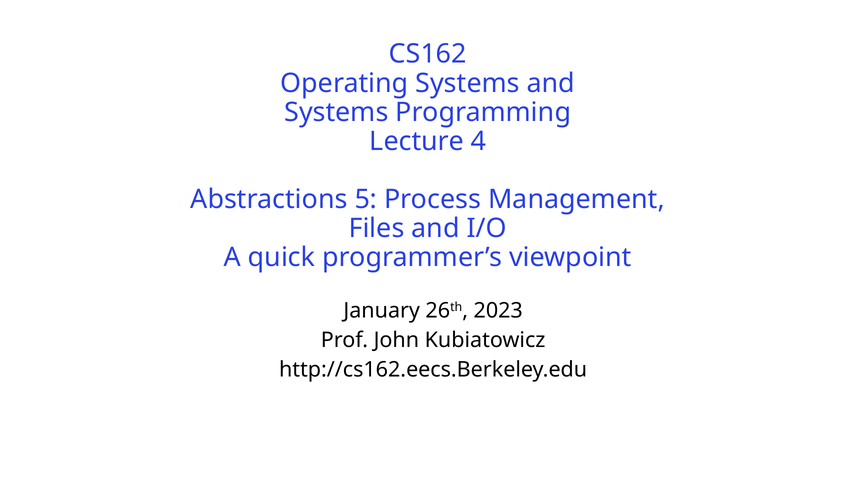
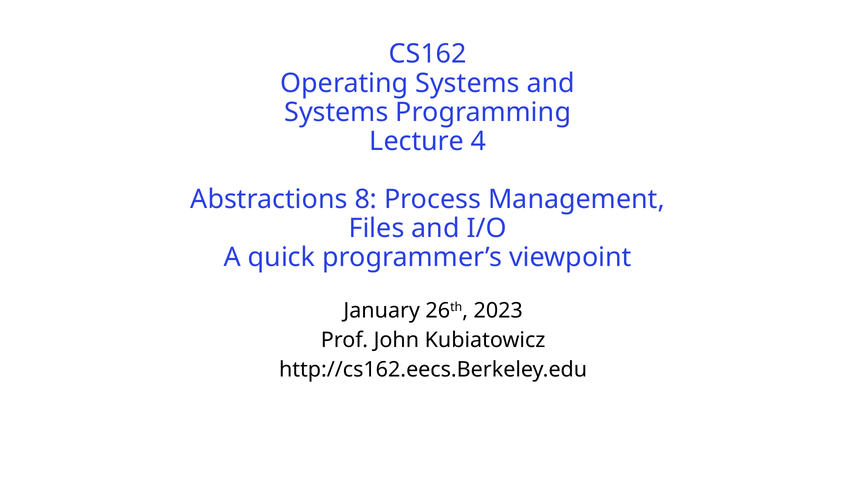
5: 5 -> 8 (366, 199)
